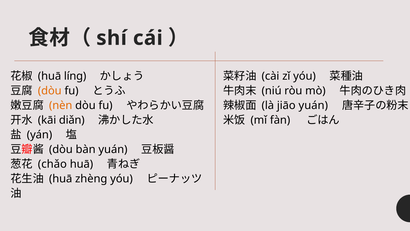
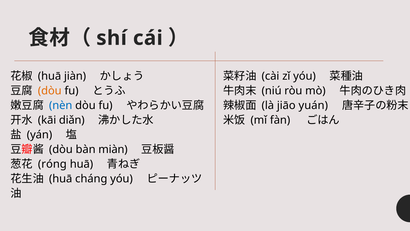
líng: líng -> jiàn (75, 76)
nèn colour: orange -> blue (61, 105)
bàn yuán: yuán -> miàn (113, 149)
chǎo: chǎo -> róng (52, 164)
zhèng: zhèng -> cháng (91, 179)
